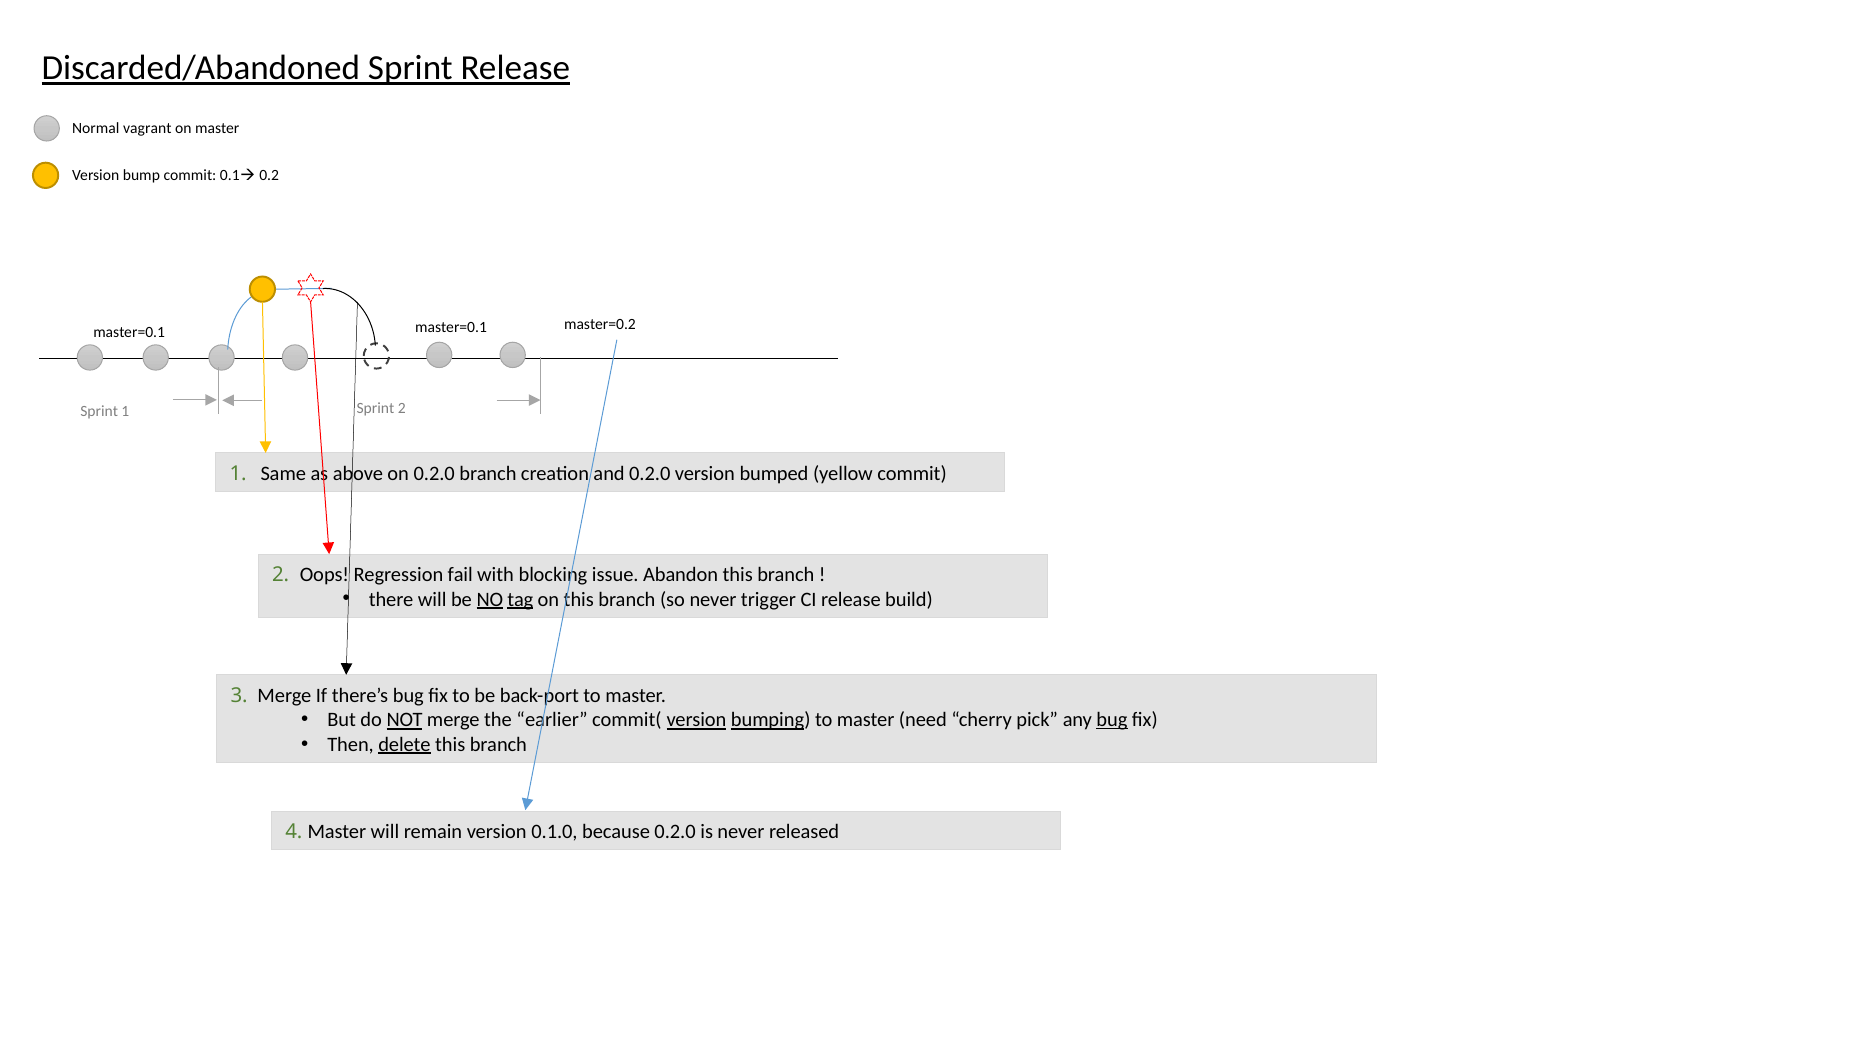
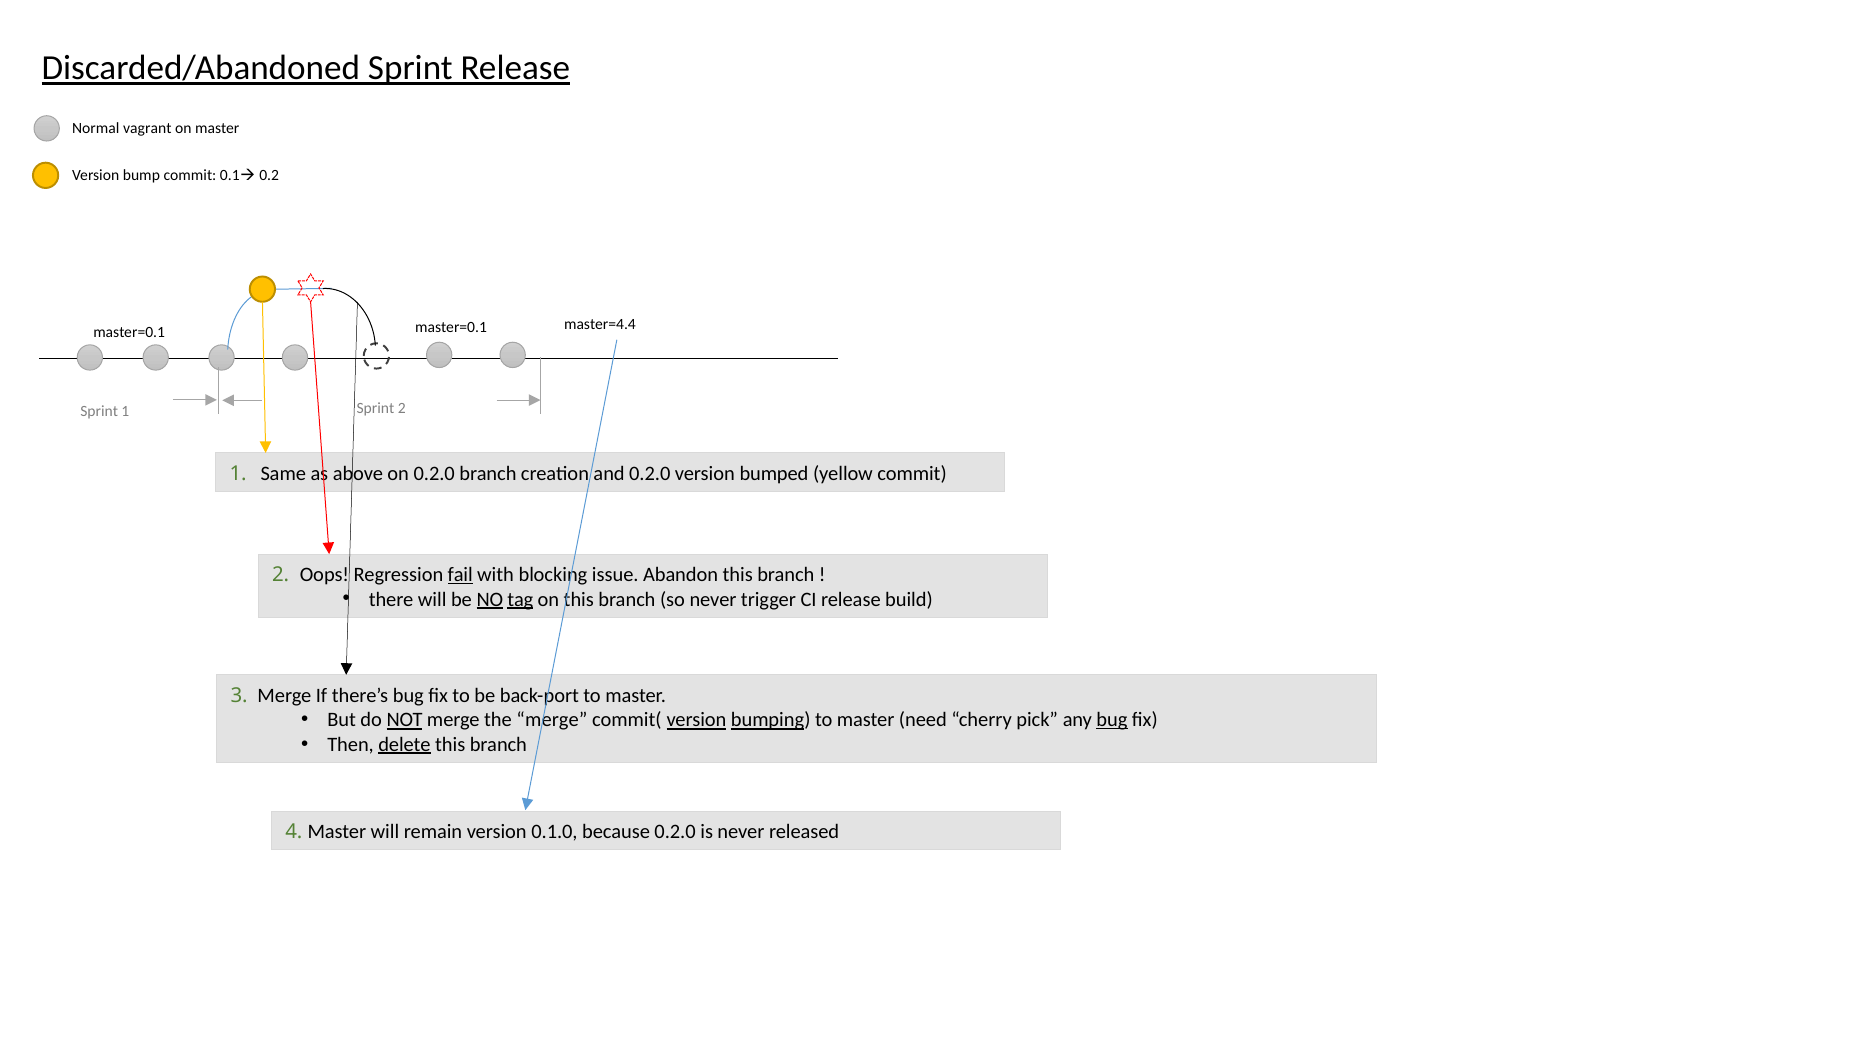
master=0.2: master=0.2 -> master=4.4 (600, 325)
fail underline: none -> present (460, 575)
the earlier: earlier -> merge (552, 720)
